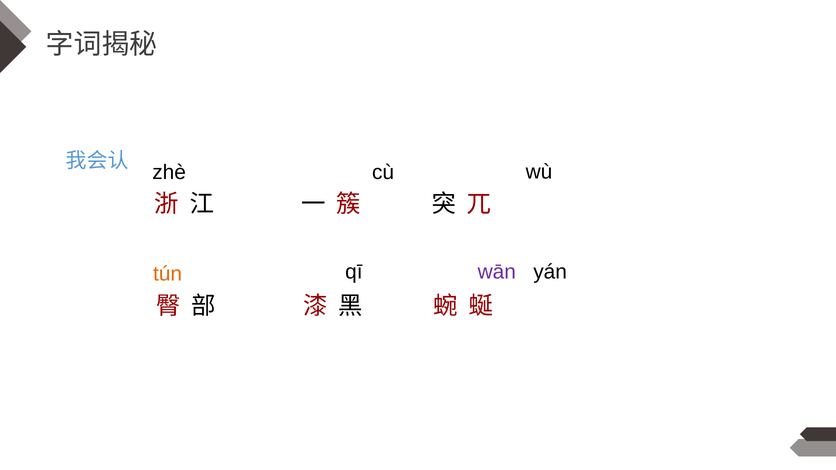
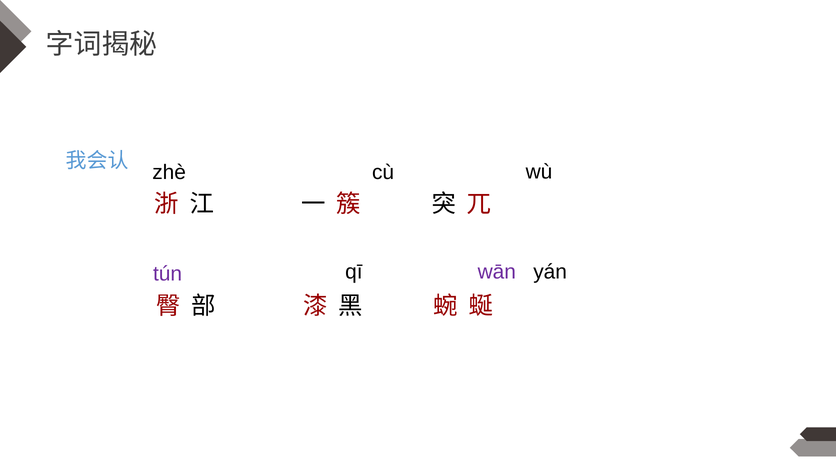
tún colour: orange -> purple (168, 274)
